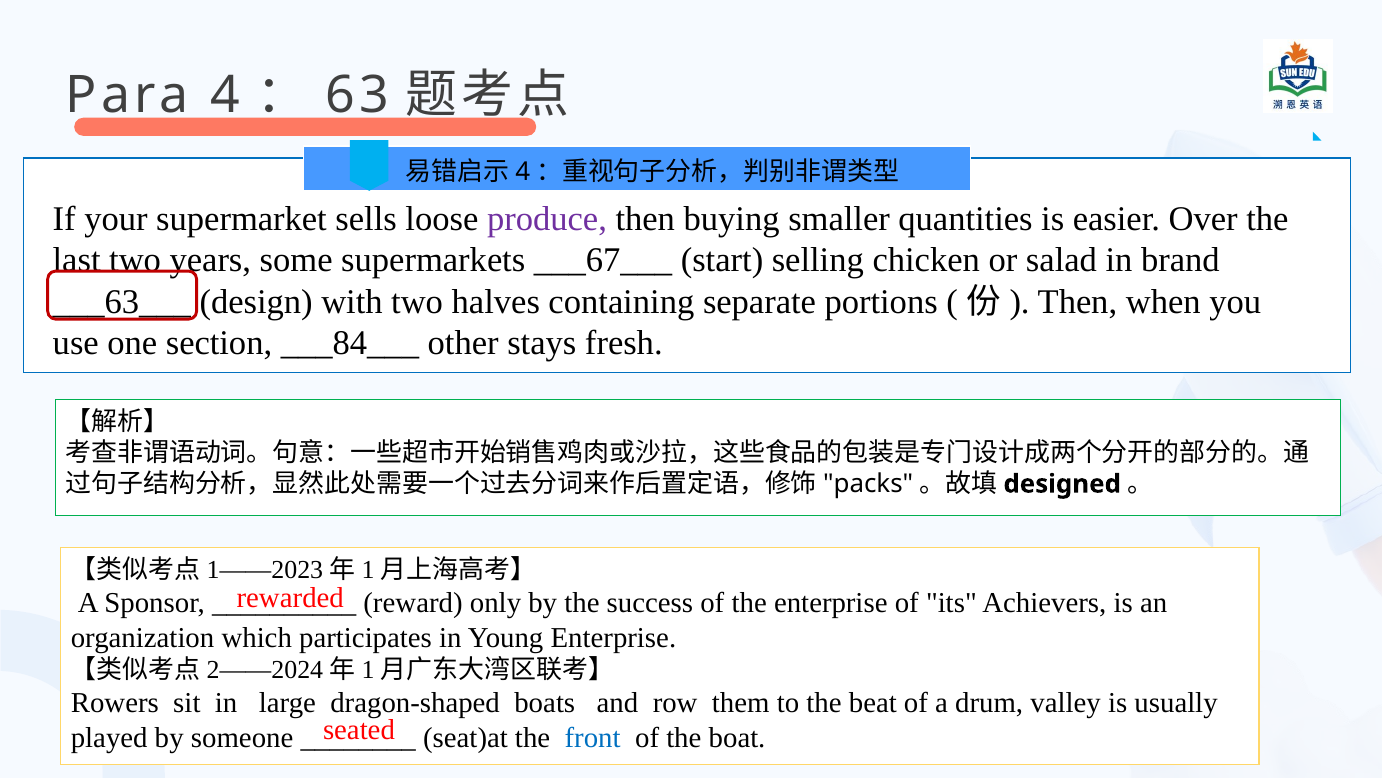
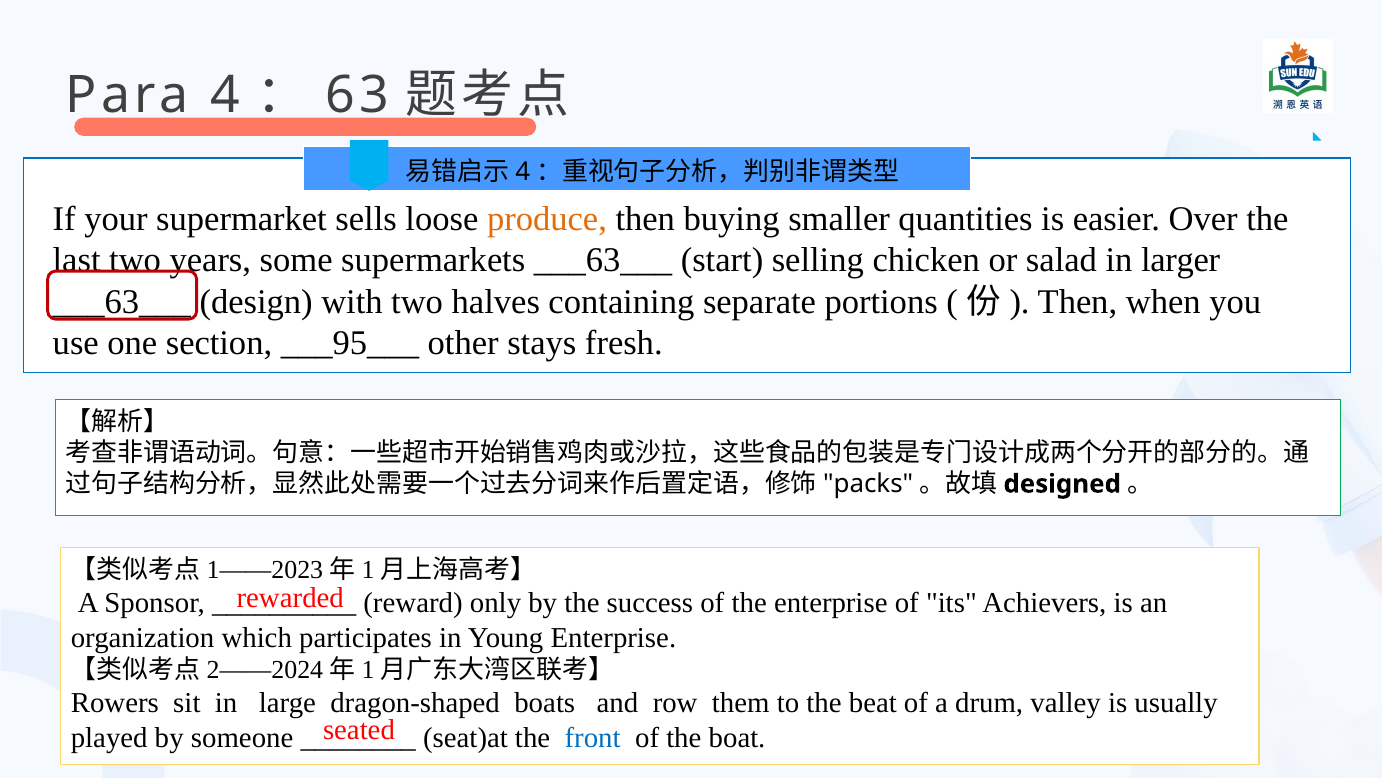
produce colour: purple -> orange (547, 218)
supermarkets ___67___: ___67___ -> ___63___ (603, 260)
brand: brand -> larger (1181, 260)
___84___: ___84___ -> ___95___ (350, 343)
